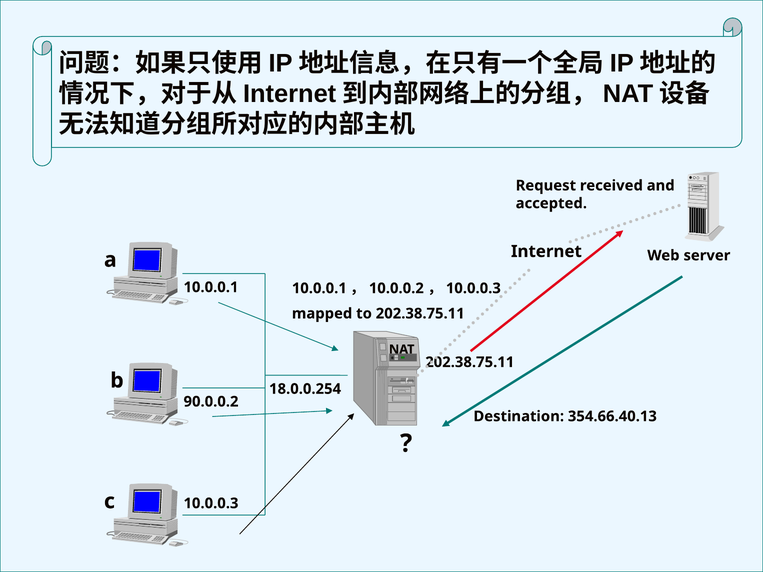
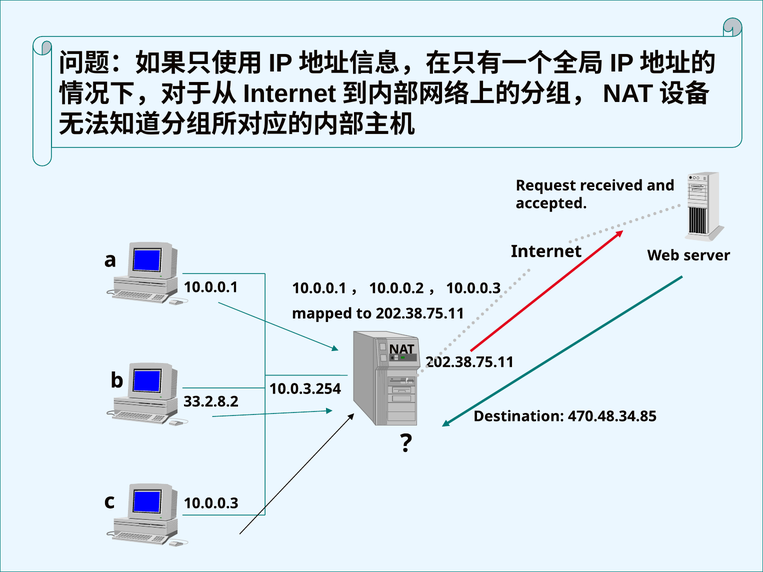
18.0.0.254: 18.0.0.254 -> 10.0.3.254 (305, 389)
90.0.0.2: 90.0.0.2 -> 33.2.8.2 (211, 402)
354.66.40.13: 354.66.40.13 -> 470.48.34.85 (612, 417)
